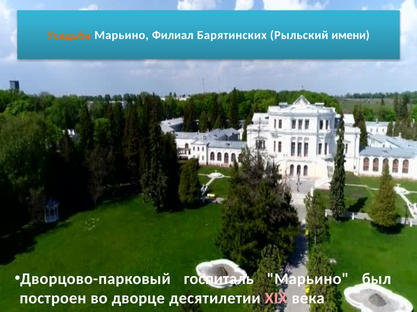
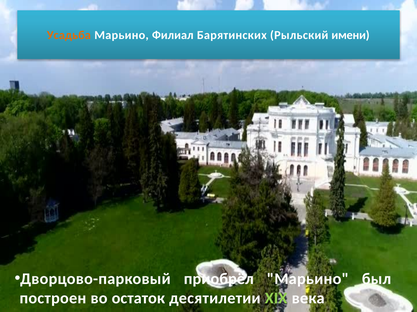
госпиталь: госпиталь -> приобрёл (219, 279)
дворце: дворце -> остаток (138, 299)
XIX colour: pink -> light green (276, 299)
